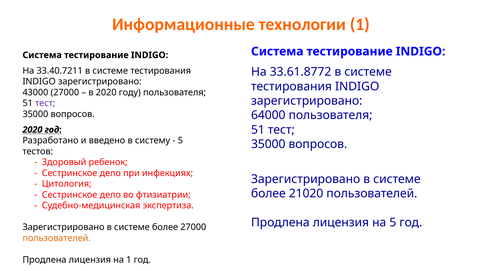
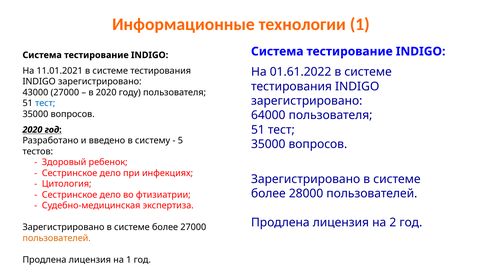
33.40.7211: 33.40.7211 -> 11.01.2021 (60, 71)
33.61.8772: 33.61.8772 -> 01.61.2022 (301, 72)
тест colour: purple -> blue (45, 103)
21020: 21020 -> 28000 (306, 194)
на 5: 5 -> 2 (393, 223)
